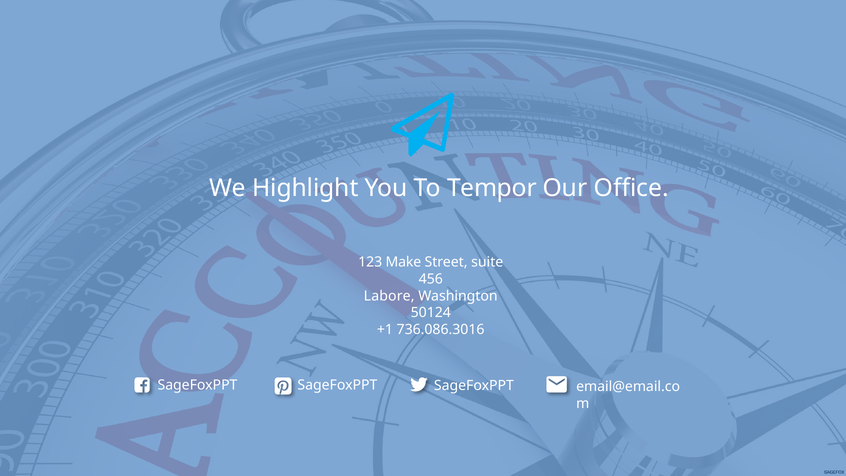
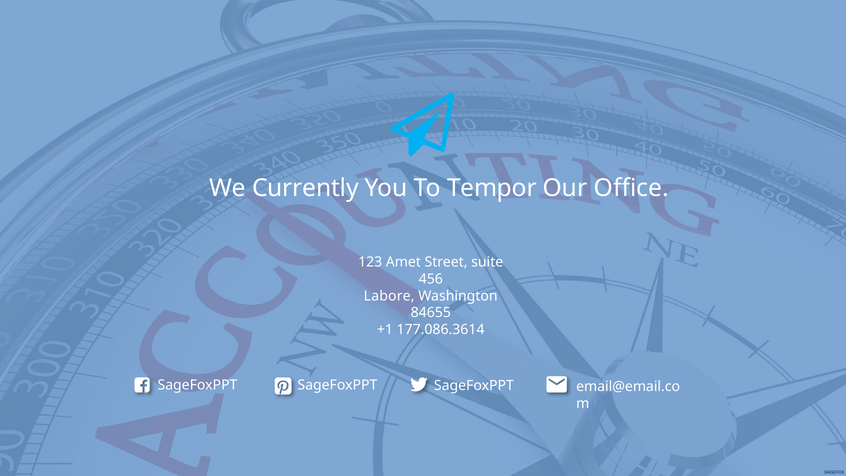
Highlight: Highlight -> Currently (305, 188)
Make: Make -> Amet (403, 262)
50124: 50124 -> 84655 (431, 313)
736.086.3016: 736.086.3016 -> 177.086.3614 (441, 330)
